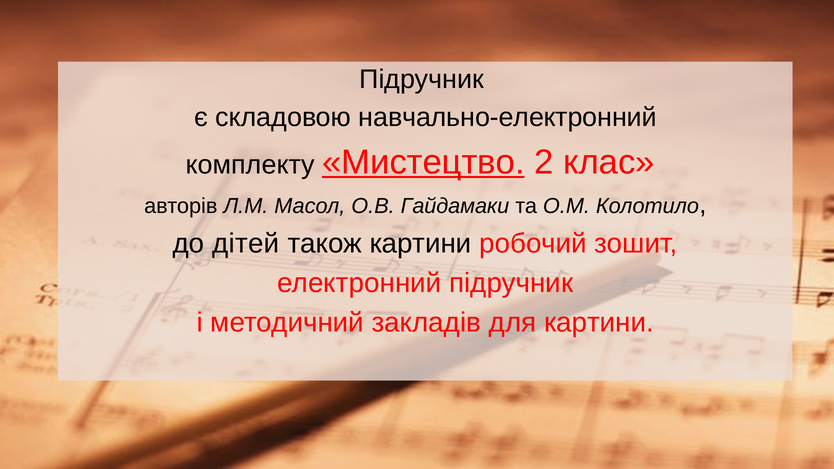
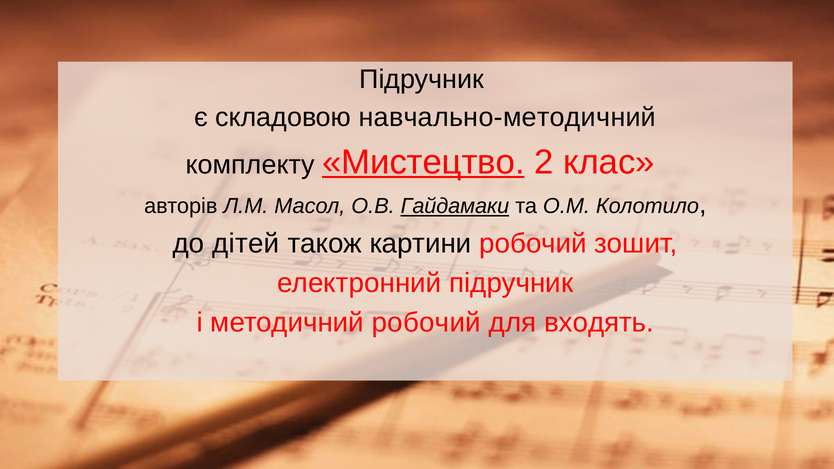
навчально-електронний: навчально-електронний -> навчально-методичний (507, 117)
Гайдамаки underline: none -> present (455, 206)
методичний закладів: закладів -> робочий (426, 322)
для картини: картини -> входять (599, 322)
